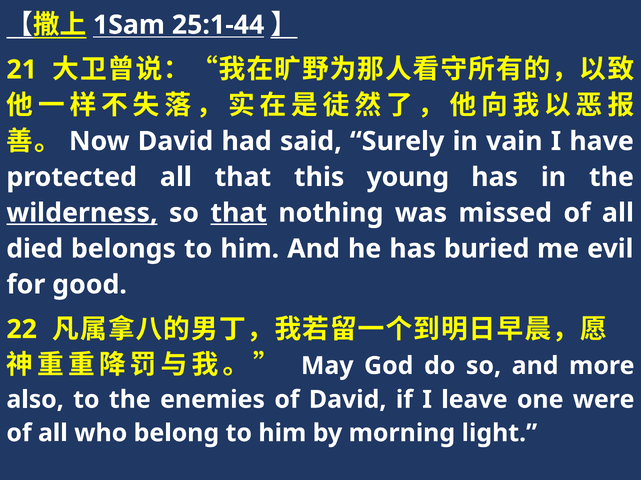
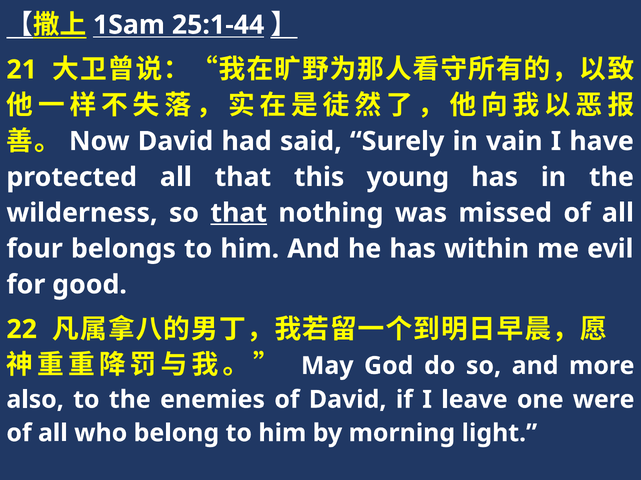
wilderness underline: present -> none (82, 213)
died: died -> four (35, 249)
buried: buried -> within (487, 249)
